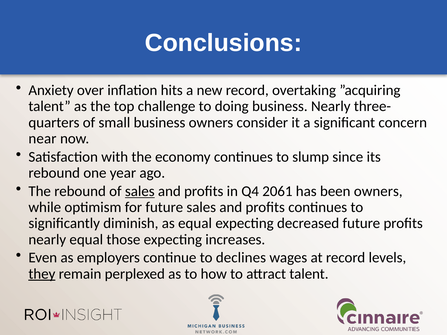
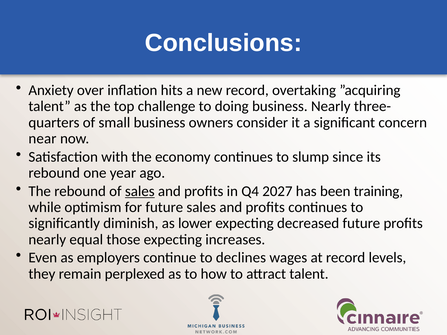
2061: 2061 -> 2027 (277, 191)
been owners: owners -> training (378, 191)
as equal: equal -> lower (195, 224)
they underline: present -> none (42, 274)
